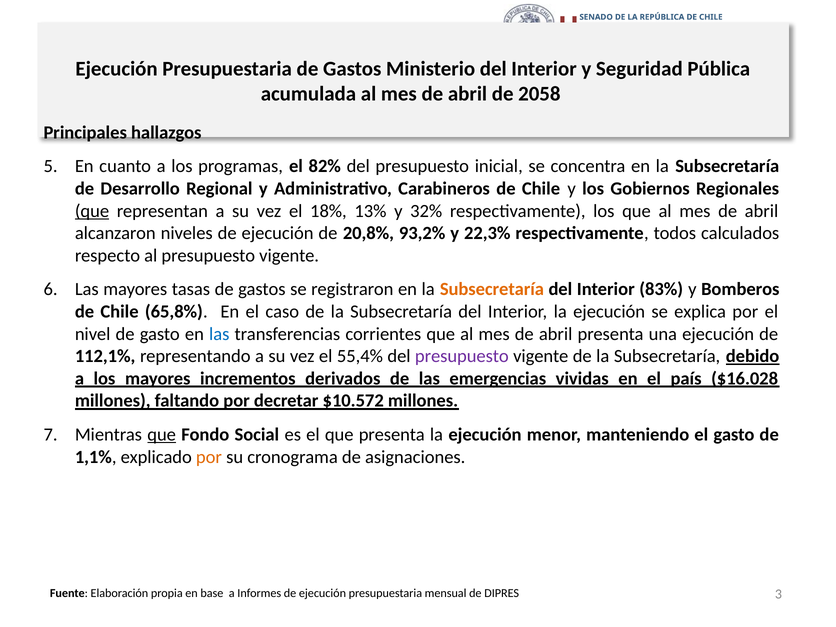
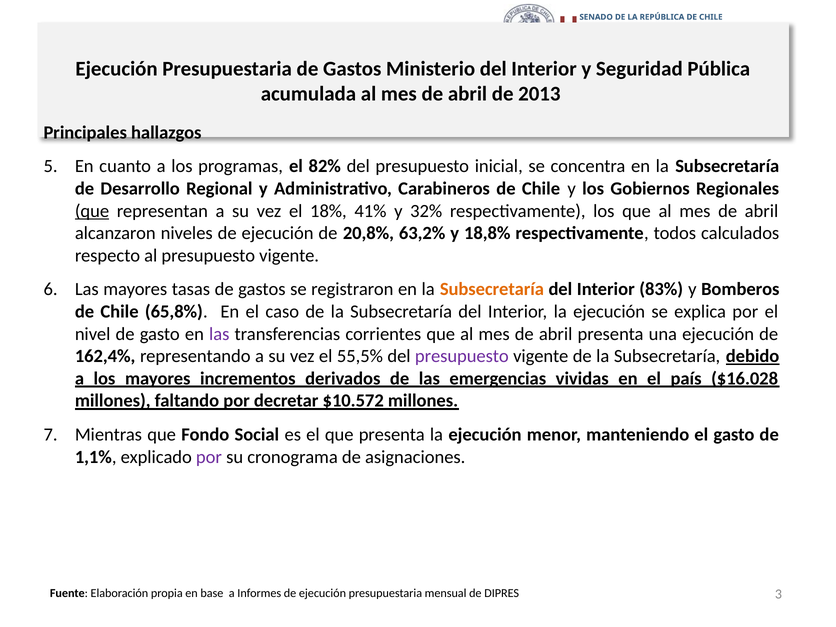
2058: 2058 -> 2013 (539, 94)
13%: 13% -> 41% (370, 211)
93,2%: 93,2% -> 63,2% (422, 233)
22,3%: 22,3% -> 18,8% (487, 233)
las colour: blue -> purple (219, 334)
112,1%: 112,1% -> 162,4% (105, 356)
55,4%: 55,4% -> 55,5% (360, 356)
que underline: present -> none (162, 435)
por colour: orange -> purple (209, 457)
